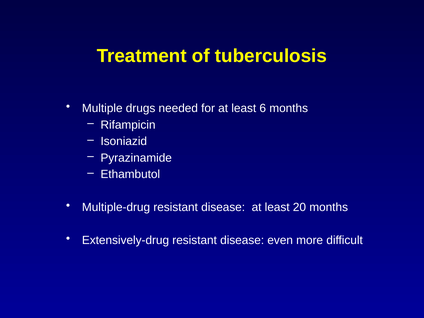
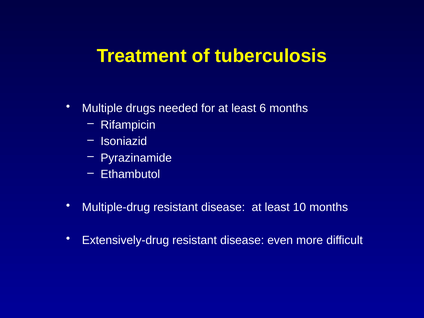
20: 20 -> 10 (299, 207)
